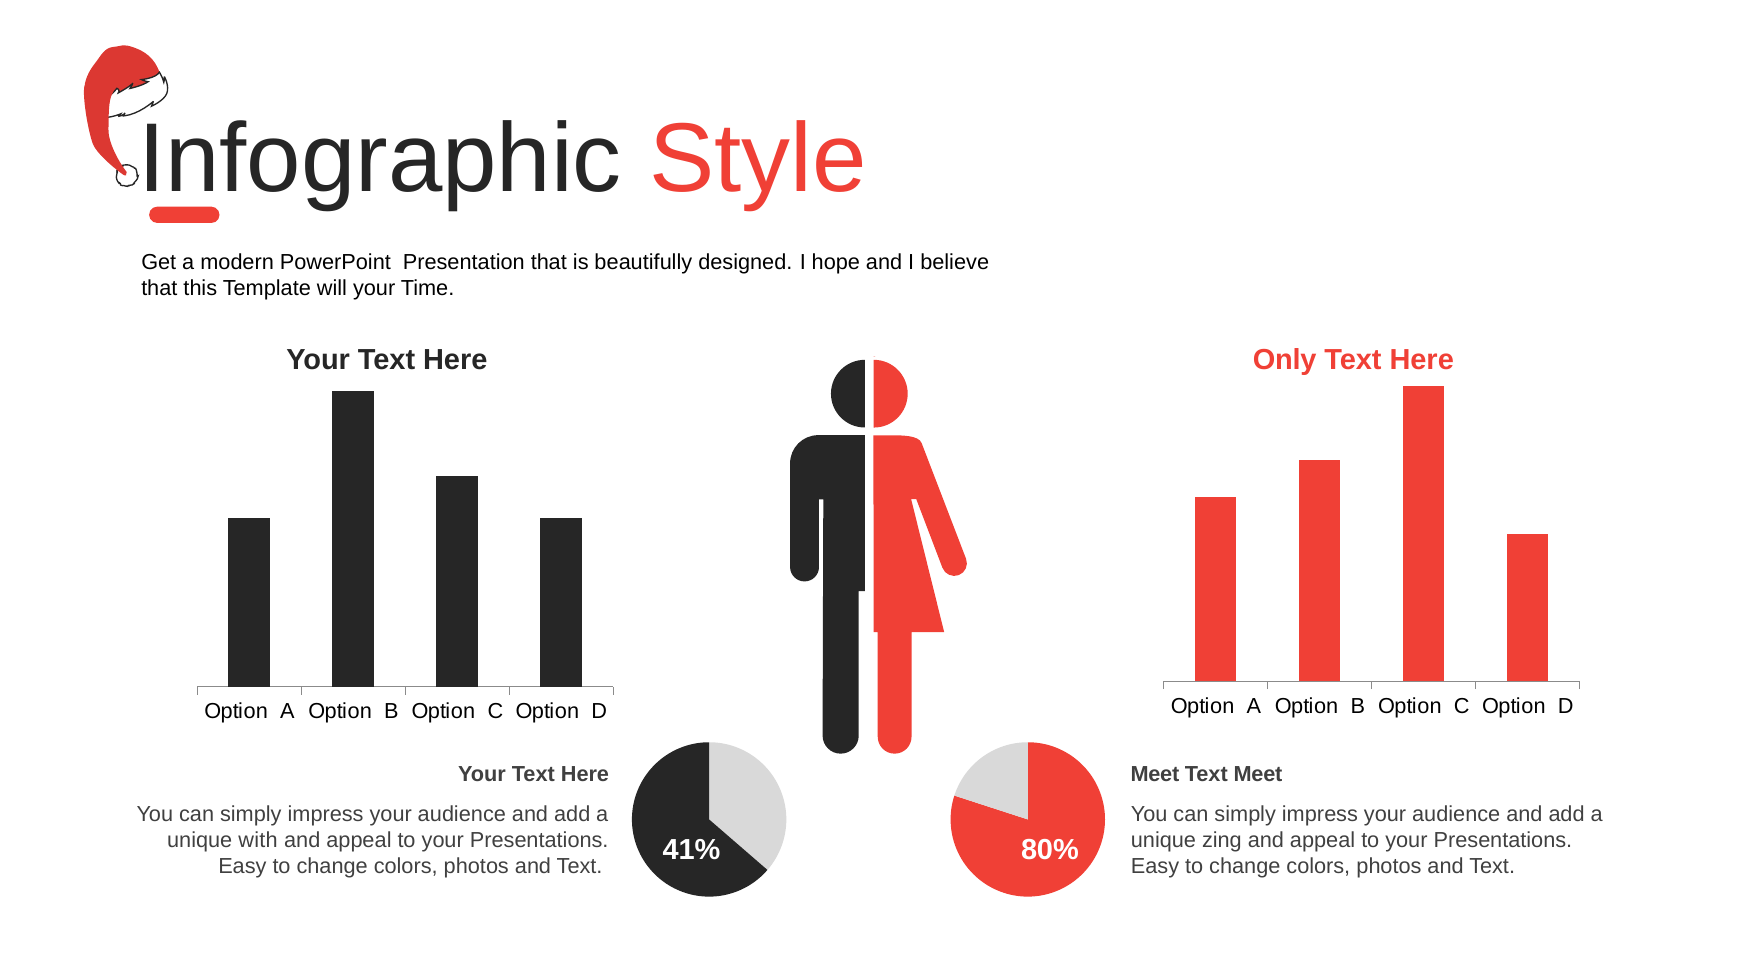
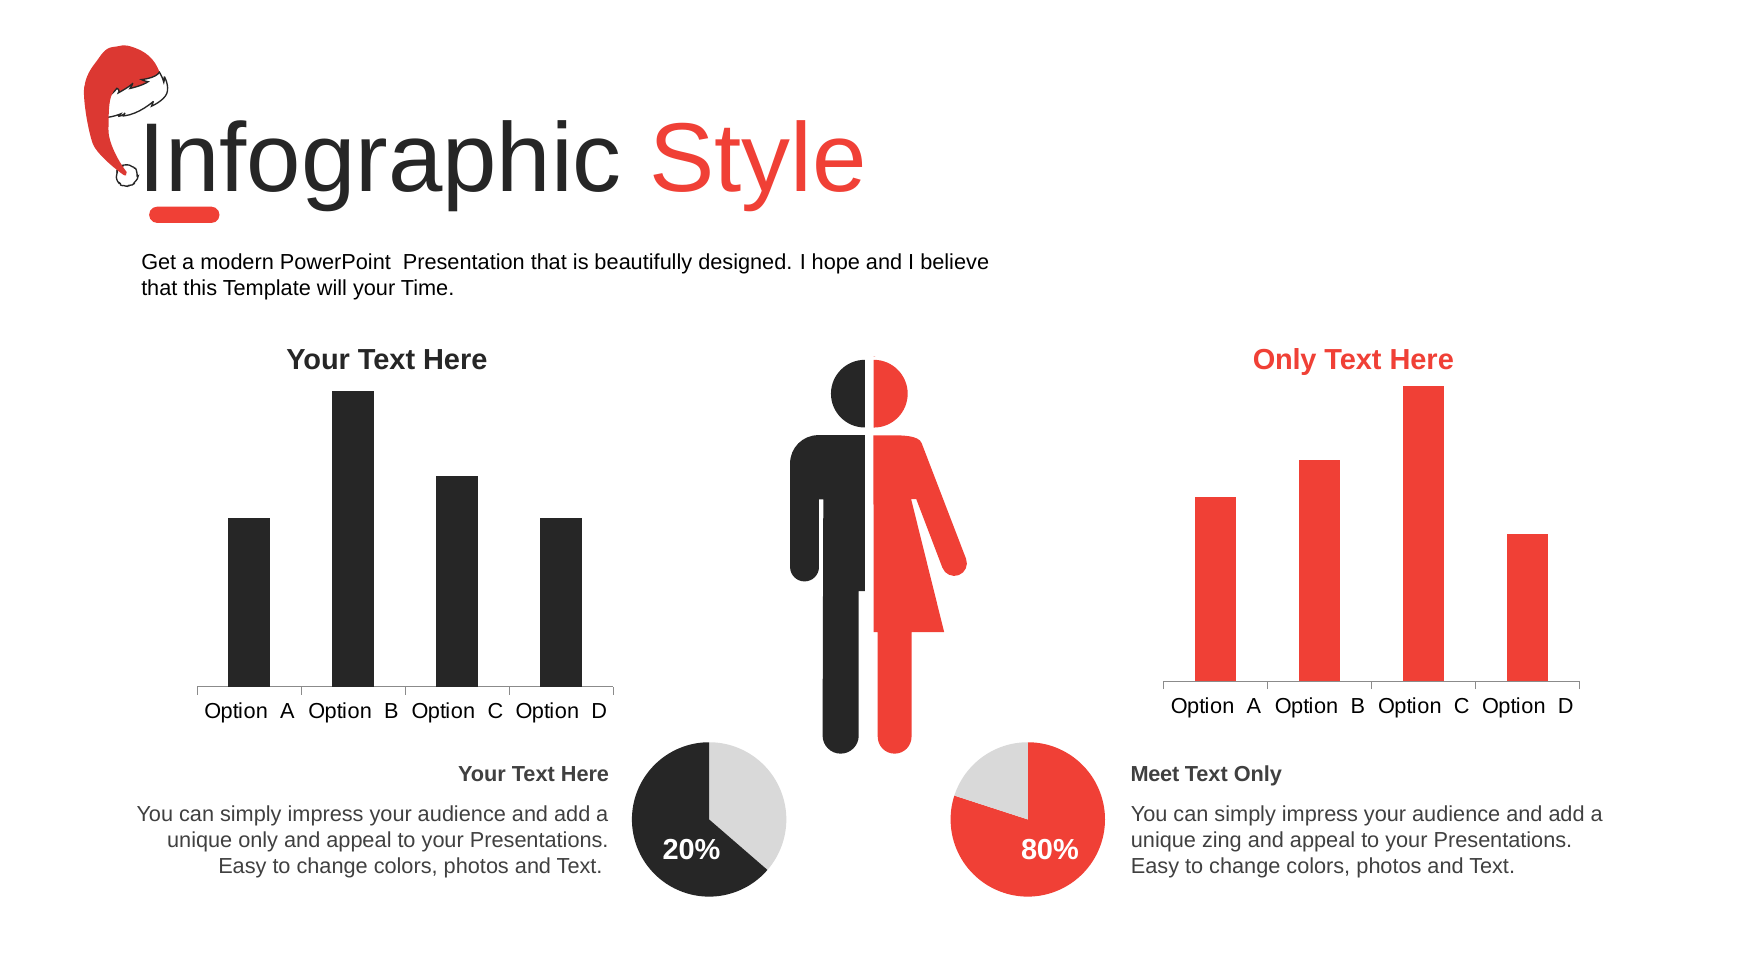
Meet: Meet -> Only (1258, 775)
unique with: with -> only (258, 840)
41%: 41% -> 20% (691, 850)
